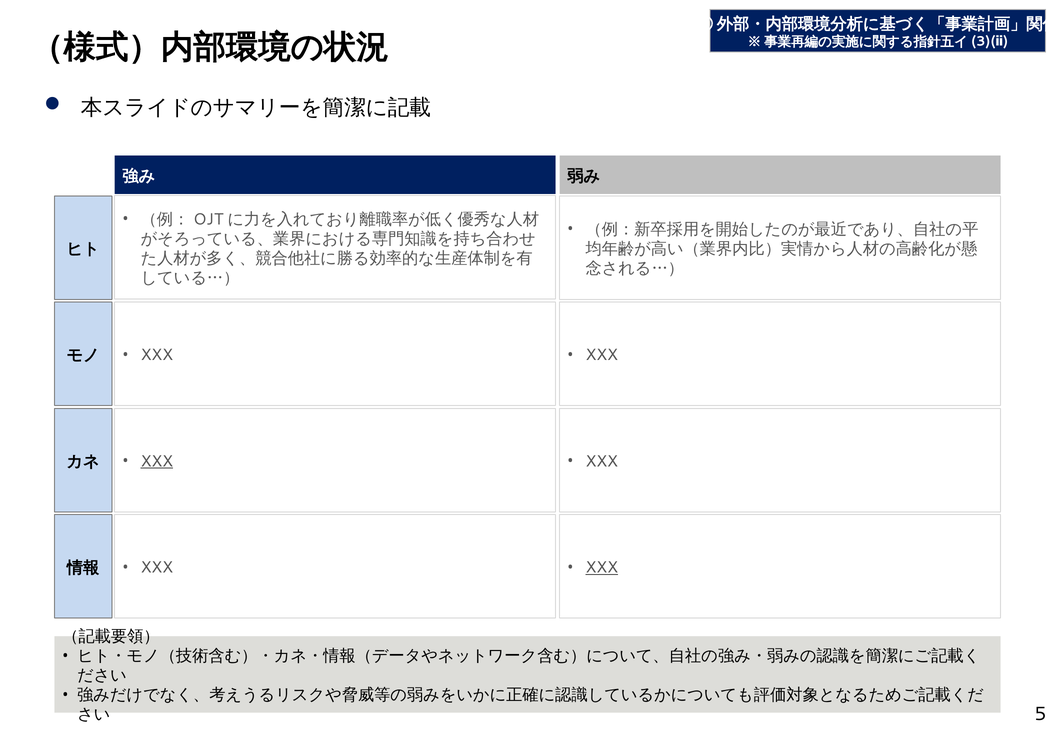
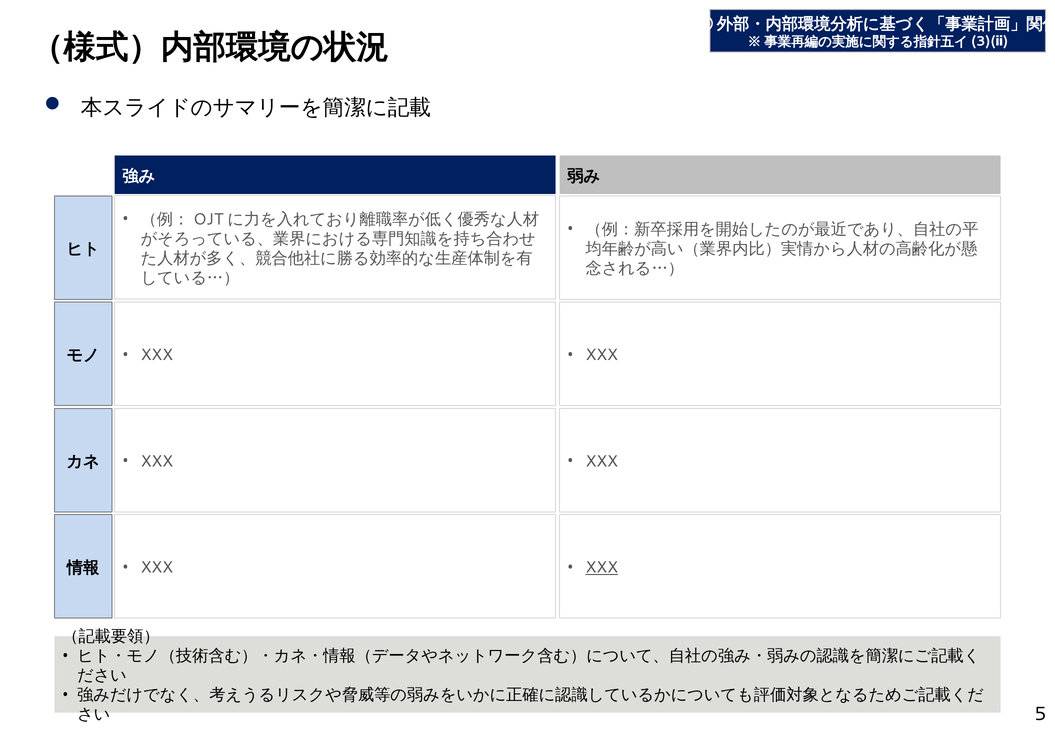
XXX underline: present -> none (157, 461)
